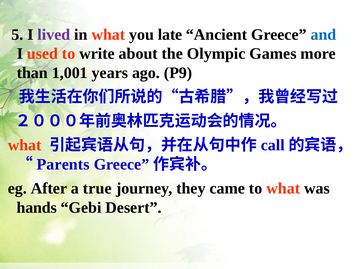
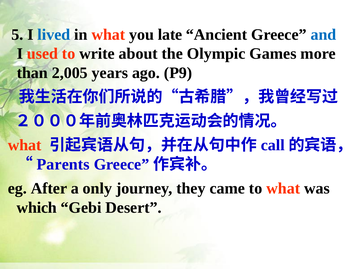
lived colour: purple -> blue (54, 35)
1,001: 1,001 -> 2,005 (70, 73)
true: true -> only (97, 189)
hands: hands -> which (37, 208)
